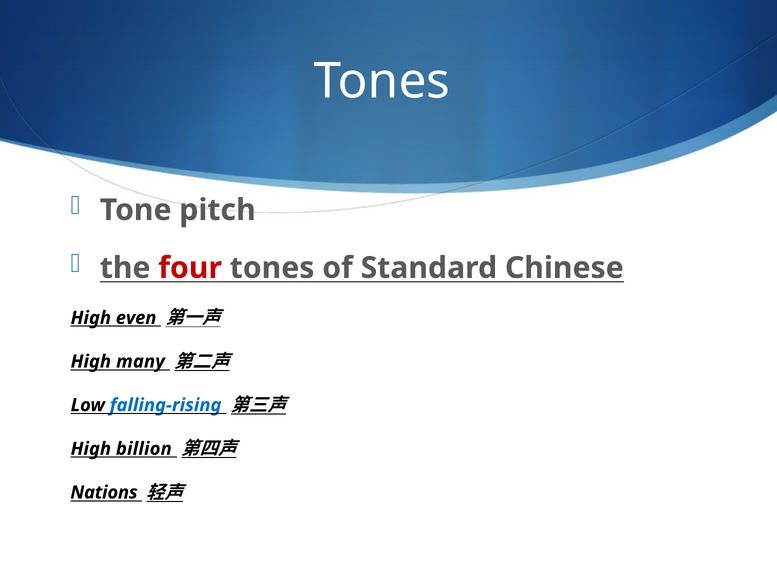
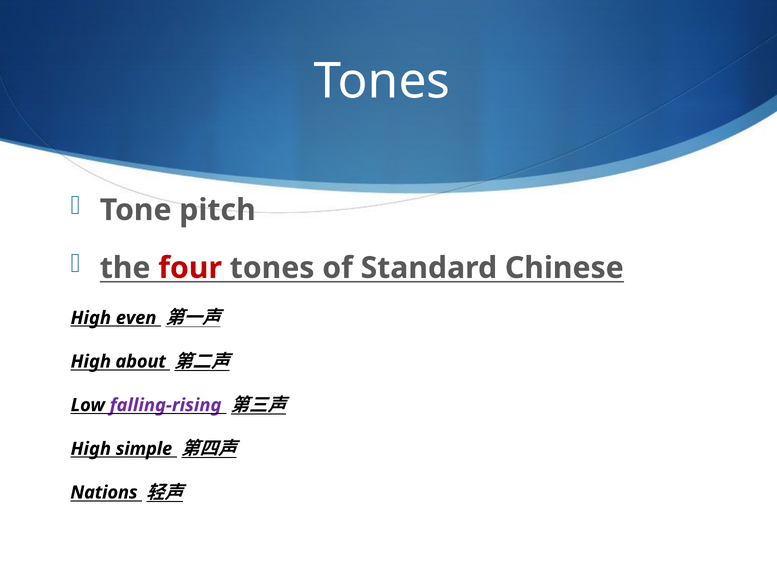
many: many -> about (141, 361)
falling-rising colour: blue -> purple (166, 405)
billion: billion -> simple (144, 449)
